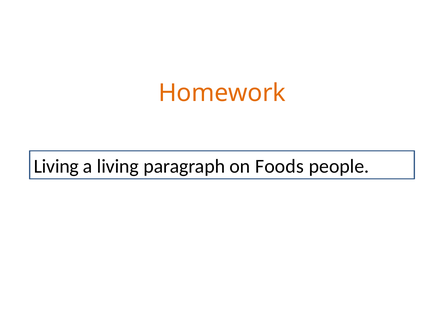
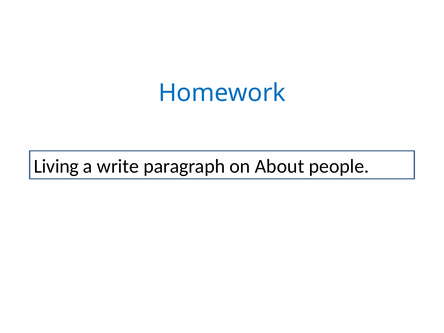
Homework colour: orange -> blue (222, 93)
a living: living -> write (118, 166)
Foods: Foods -> About (280, 166)
